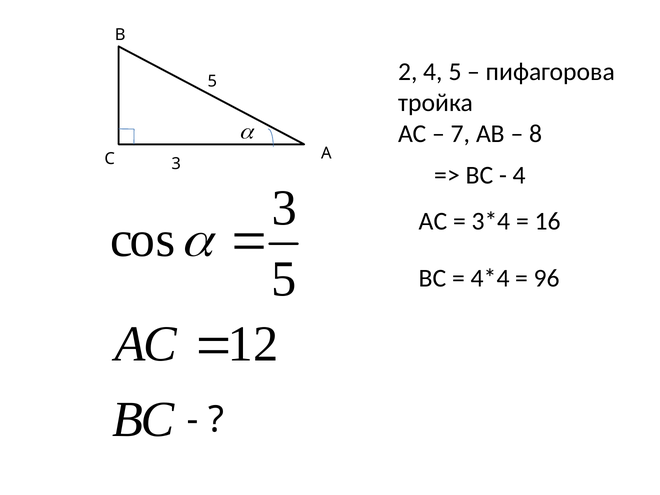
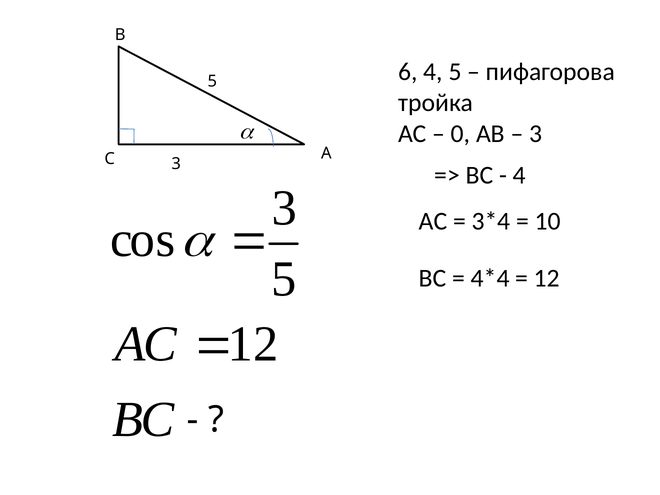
2: 2 -> 6 (408, 72)
7: 7 -> 0 (461, 134)
8: 8 -> 3 (536, 134)
16: 16 -> 10 (548, 222)
96: 96 -> 12 (547, 278)
